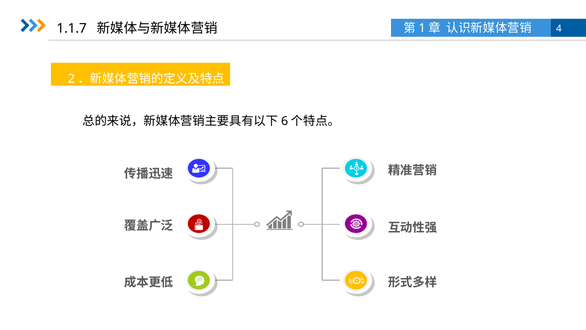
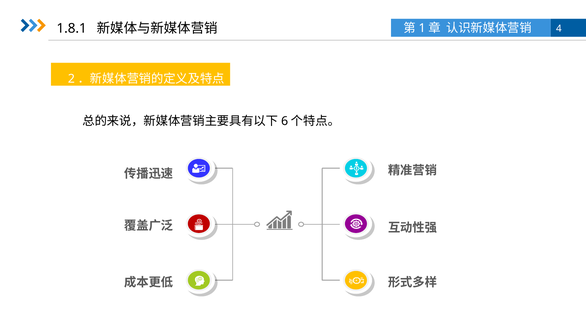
1.1.7: 1.1.7 -> 1.8.1 (72, 28)
